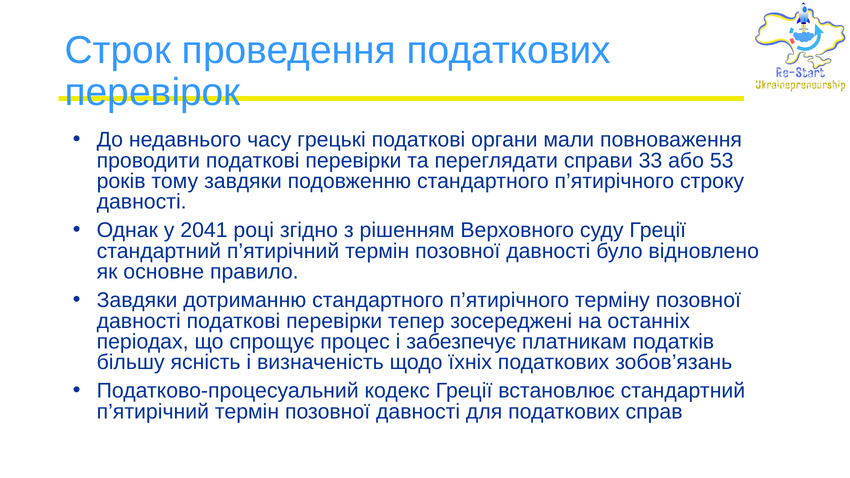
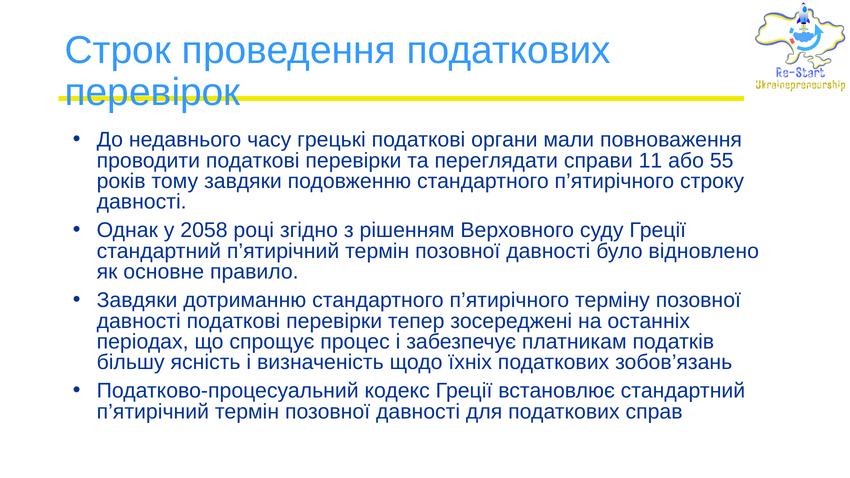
33: 33 -> 11 (650, 161)
53: 53 -> 55 (722, 161)
2041: 2041 -> 2058 (204, 231)
